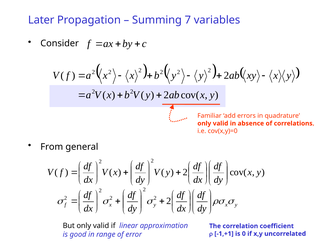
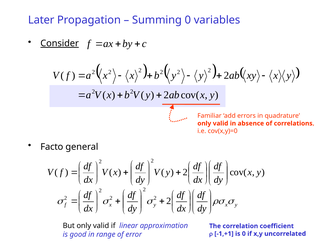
Summing 7: 7 -> 0 (188, 20)
Consider underline: none -> present (60, 44)
From: From -> Facto (52, 147)
